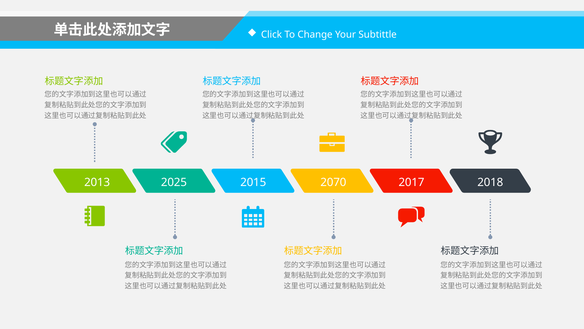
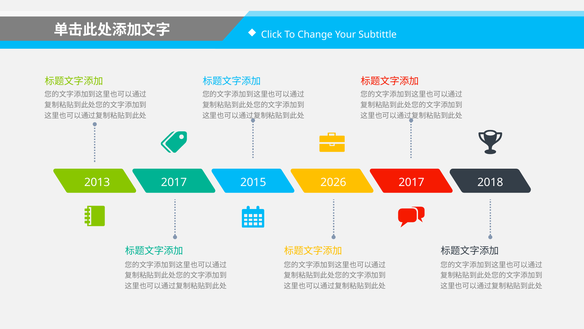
2013 2025: 2025 -> 2017 (174, 182)
2070: 2070 -> 2026 (333, 182)
